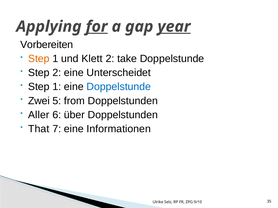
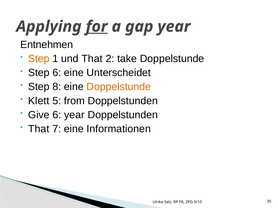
year underline: present -> none (174, 27)
Vorbereiten: Vorbereiten -> Entnehmen (47, 45)
und Klett: Klett -> That (92, 59)
Step 2: 2 -> 6 (57, 73)
1: 1 -> 8 (57, 87)
Doppelstunde colour: blue -> orange (119, 87)
Zwei: Zwei -> Klett (39, 101)
Aller: Aller -> Give (39, 115)
6 über: über -> year (74, 115)
